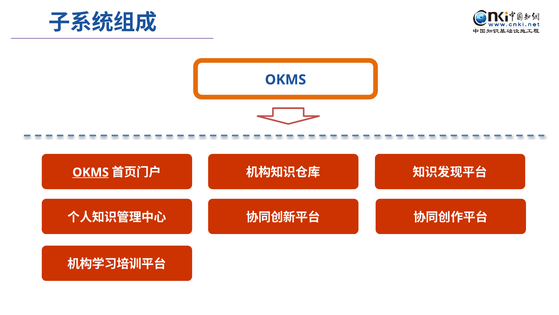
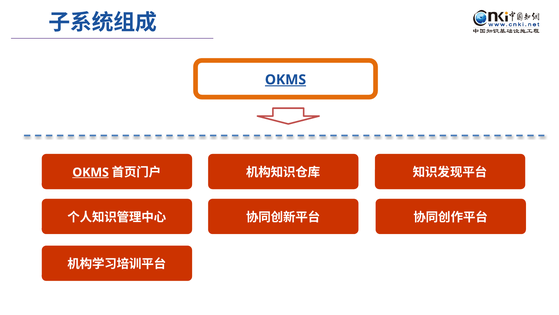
OKMS underline: none -> present (286, 80)
